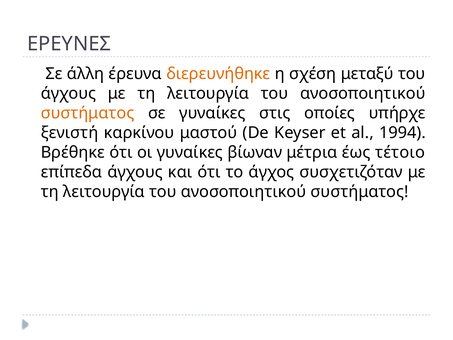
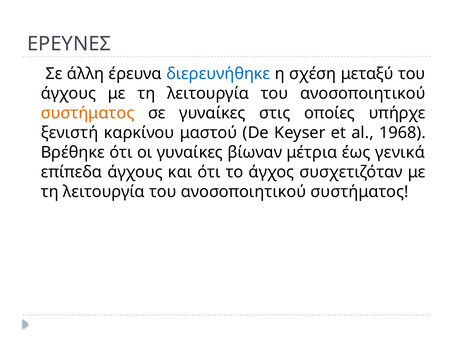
διερευνήθηκε colour: orange -> blue (218, 74)
1994: 1994 -> 1968 (402, 133)
τέτοιο: τέτοιο -> γενικά (400, 152)
